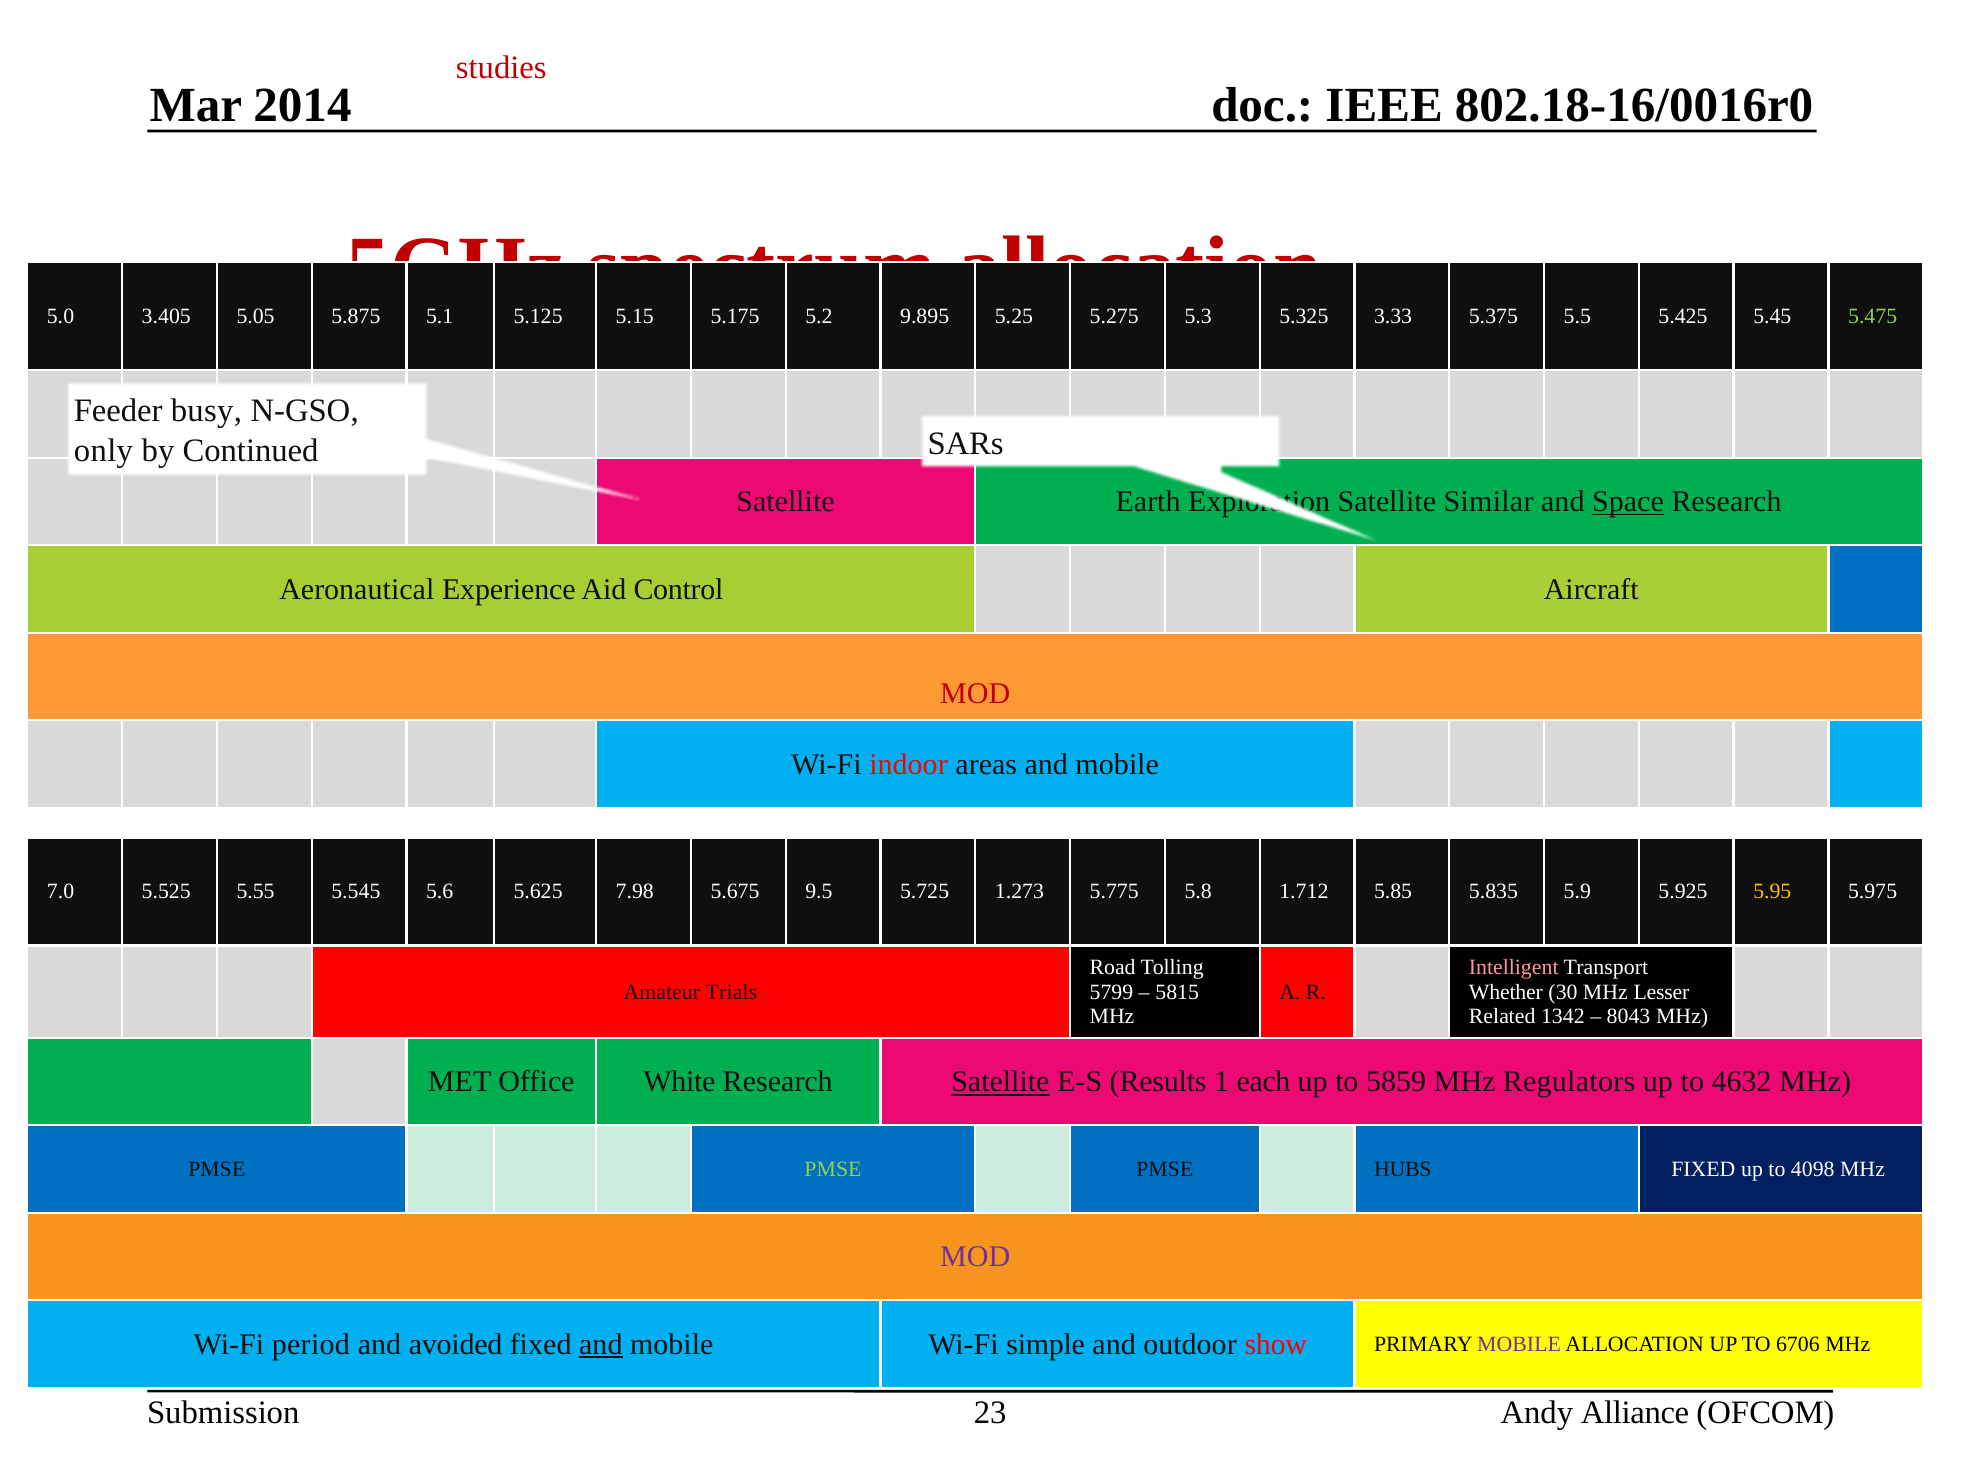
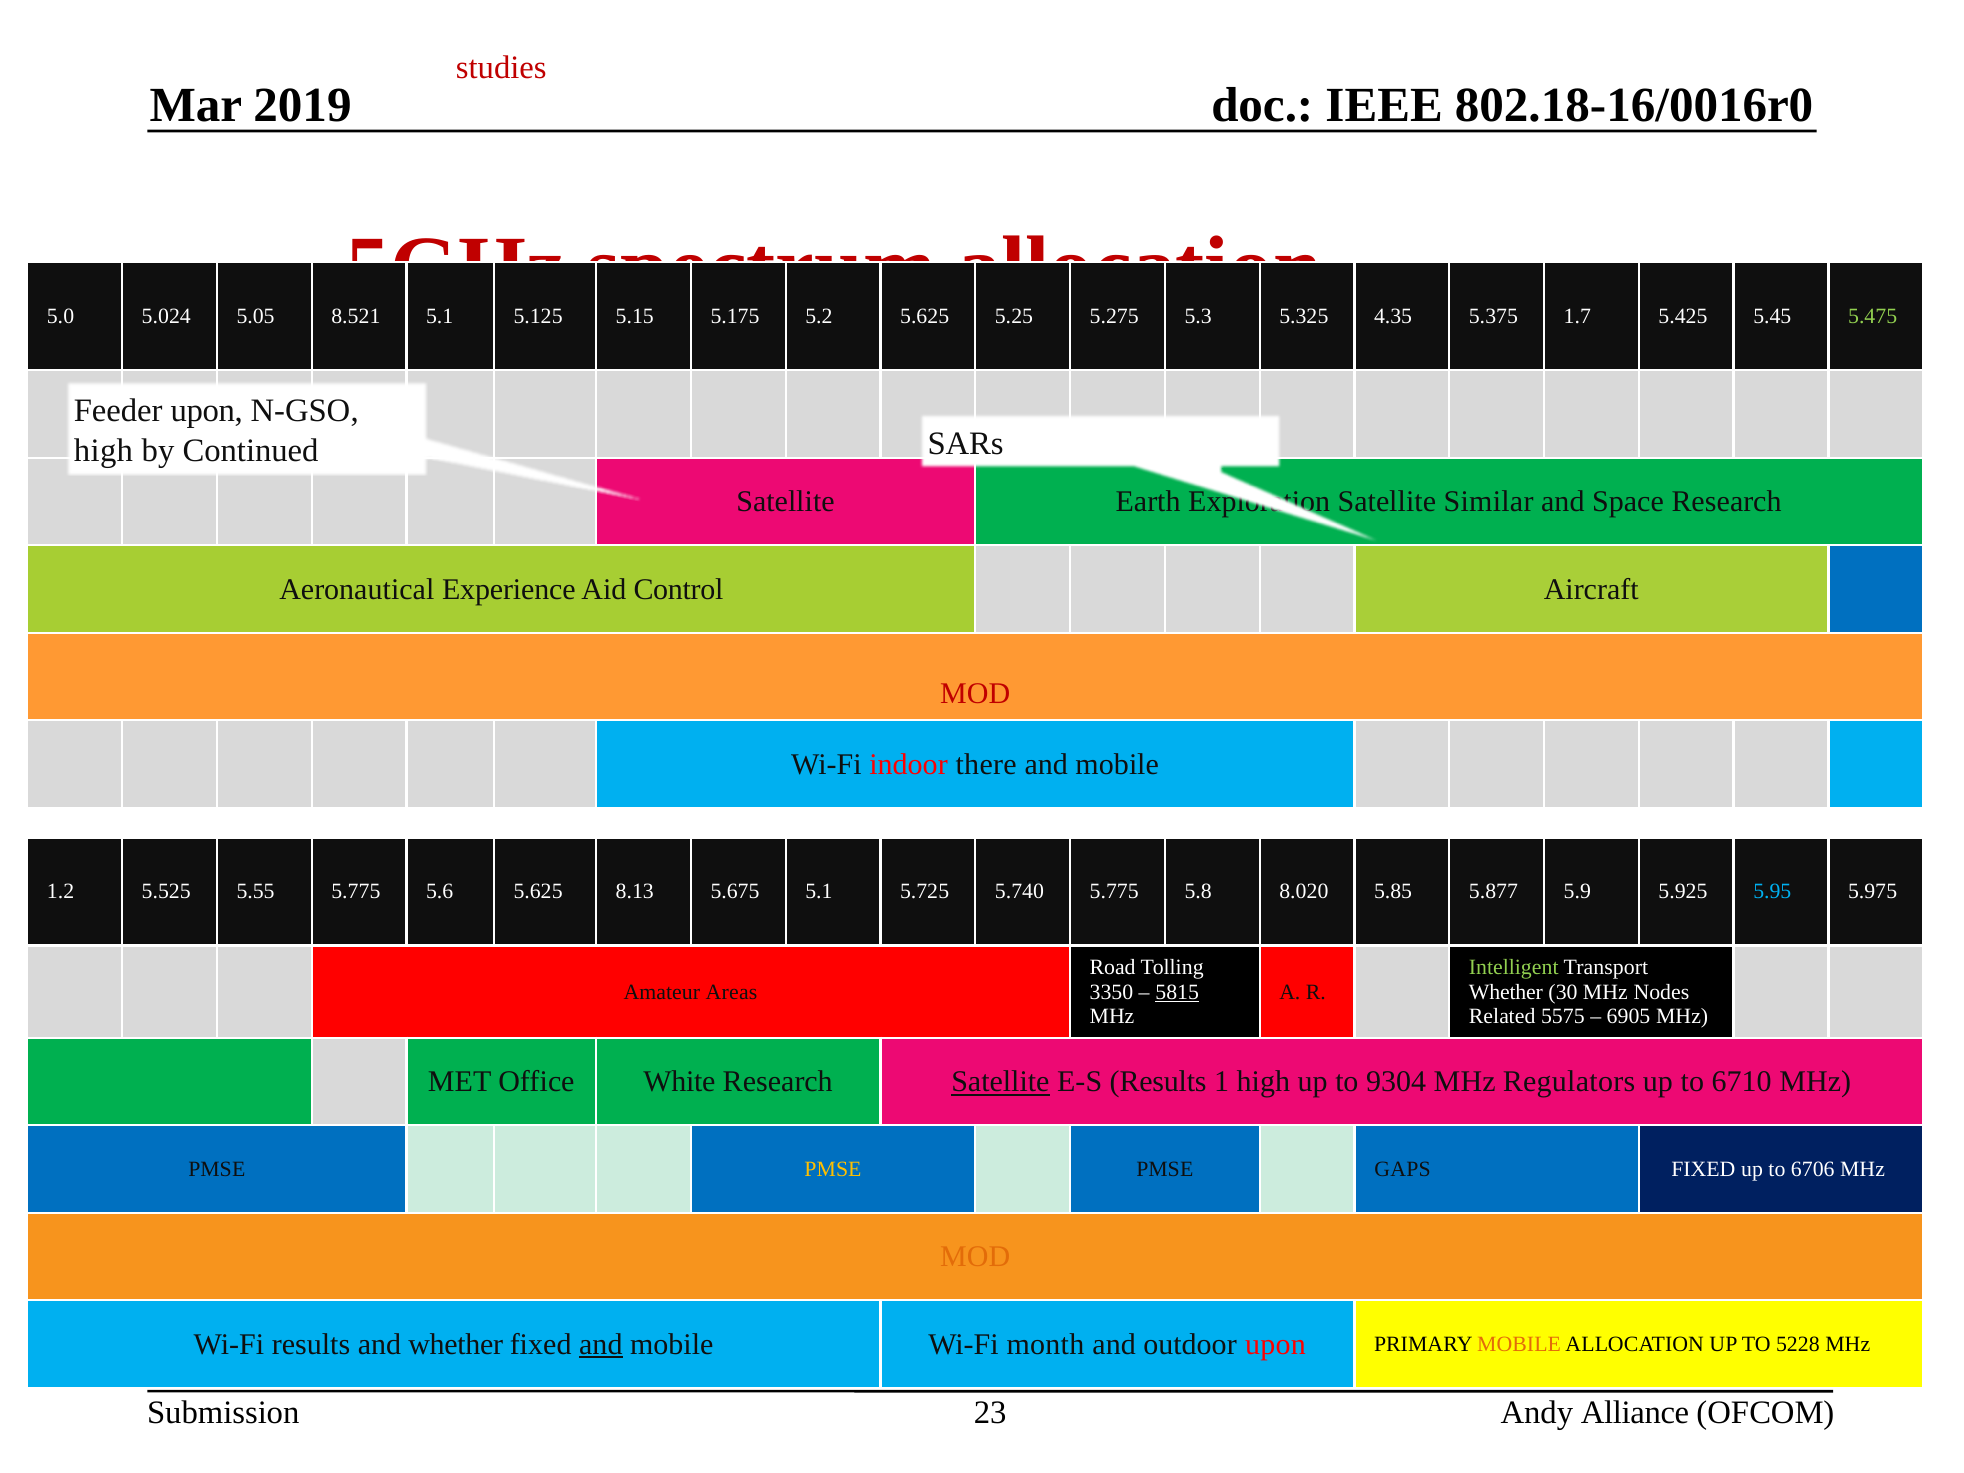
2014: 2014 -> 2019 (303, 106)
3.405: 3.405 -> 5.024 (166, 316)
5.875: 5.875 -> 8.521 (356, 316)
9.895: 9.895 -> 5.625 (925, 316)
3.33: 3.33 -> 4.35 (1393, 316)
5.5: 5.5 -> 1.7 (1577, 316)
Feeder busy: busy -> upon (207, 411)
only: only -> high (103, 450)
Space underline: present -> none (1628, 502)
areas: areas -> there (986, 764)
7.0: 7.0 -> 1.2 (61, 892)
5.55 5.545: 5.545 -> 5.775 (356, 892)
7.98: 7.98 -> 8.13 (635, 892)
5.675 9.5: 9.5 -> 5.1 (819, 892)
1.273: 1.273 -> 5.740 (1019, 892)
1.712: 1.712 -> 8.020 (1304, 892)
5.835: 5.835 -> 5.877 (1493, 892)
5.95 colour: yellow -> light blue (1772, 892)
Intelligent colour: pink -> light green (1514, 968)
Trials: Trials -> Areas (732, 992)
5799: 5799 -> 3350 (1112, 992)
5815 underline: none -> present (1177, 992)
Lesser: Lesser -> Nodes (1661, 992)
1342: 1342 -> 5575 (1563, 1016)
8043: 8043 -> 6905 (1629, 1016)
1 each: each -> high (1263, 1082)
5859: 5859 -> 9304 (1396, 1082)
4632: 4632 -> 6710 (1742, 1082)
PMSE colour: light green -> yellow (833, 1169)
HUBS: HUBS -> GAPS (1403, 1169)
4098: 4098 -> 6706 (1813, 1169)
MOD colour: purple -> orange (975, 1257)
Wi-Fi period: period -> results (311, 1344)
and avoided: avoided -> whether (456, 1344)
simple: simple -> month (1045, 1344)
outdoor show: show -> upon (1276, 1344)
MOBILE colour: purple -> orange (1519, 1344)
6706: 6706 -> 5228 (1798, 1344)
